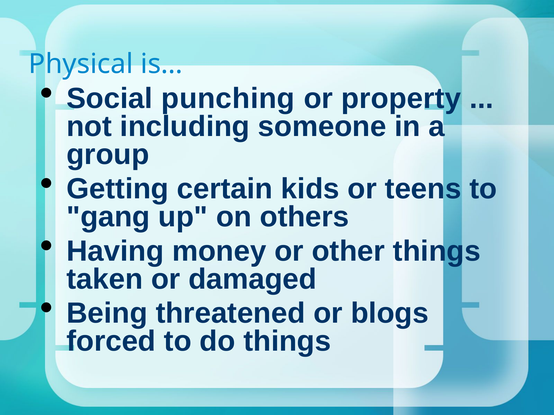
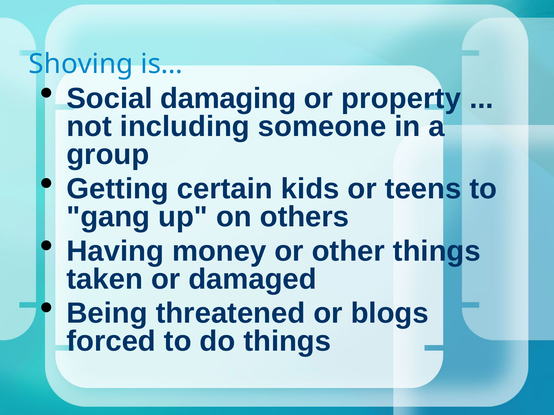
Physical: Physical -> Shoving (81, 64)
punching: punching -> damaging (228, 99)
